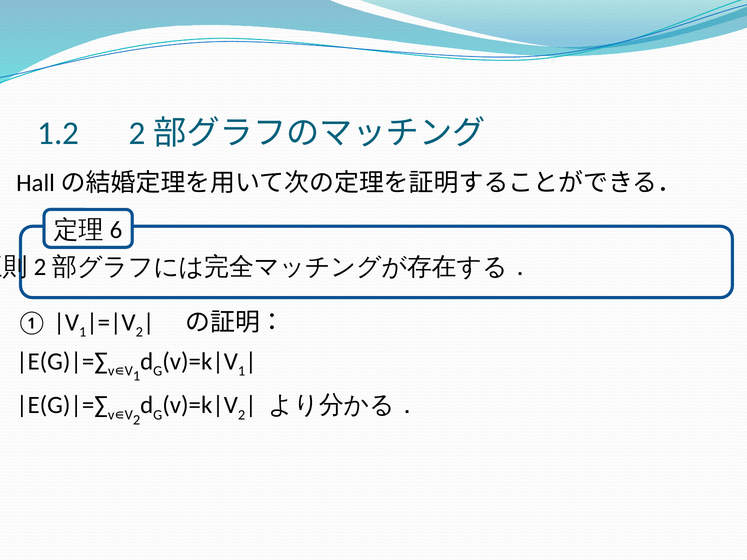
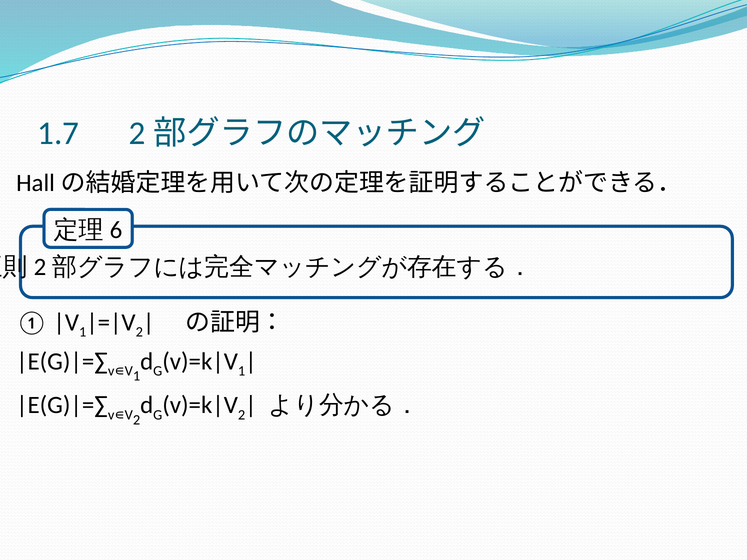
1.2: 1.2 -> 1.7 (58, 133)
